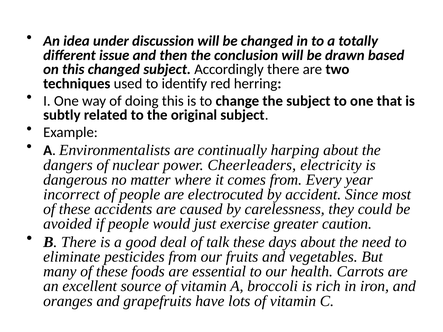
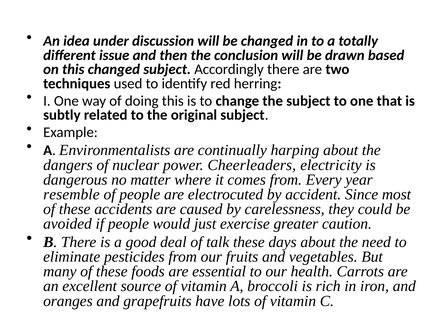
incorrect: incorrect -> resemble (71, 195)
